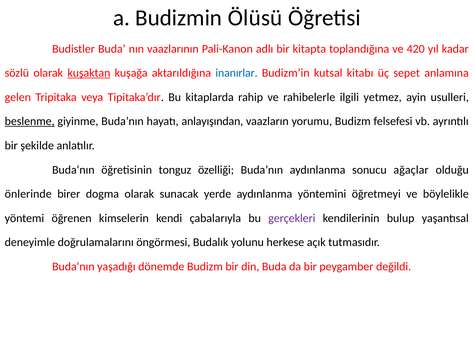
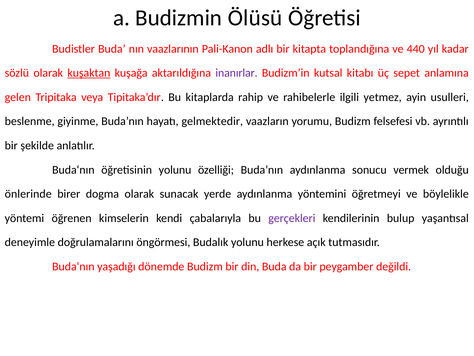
420: 420 -> 440 (416, 49)
inanırlar colour: blue -> purple (237, 73)
beslenme underline: present -> none (30, 121)
anlayışından: anlayışından -> gelmektedir (212, 121)
öğretisinin tonguz: tonguz -> yolunu (175, 170)
ağaçlar: ağaçlar -> vermek (411, 170)
